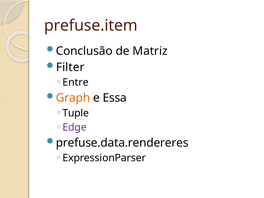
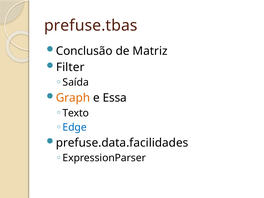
prefuse.item: prefuse.item -> prefuse.tbas (91, 26)
Entre: Entre -> Saída (76, 82)
Tuple: Tuple -> Texto (76, 113)
Edge colour: purple -> blue (75, 127)
prefuse.data.rendereres: prefuse.data.rendereres -> prefuse.data.facilidades (122, 143)
